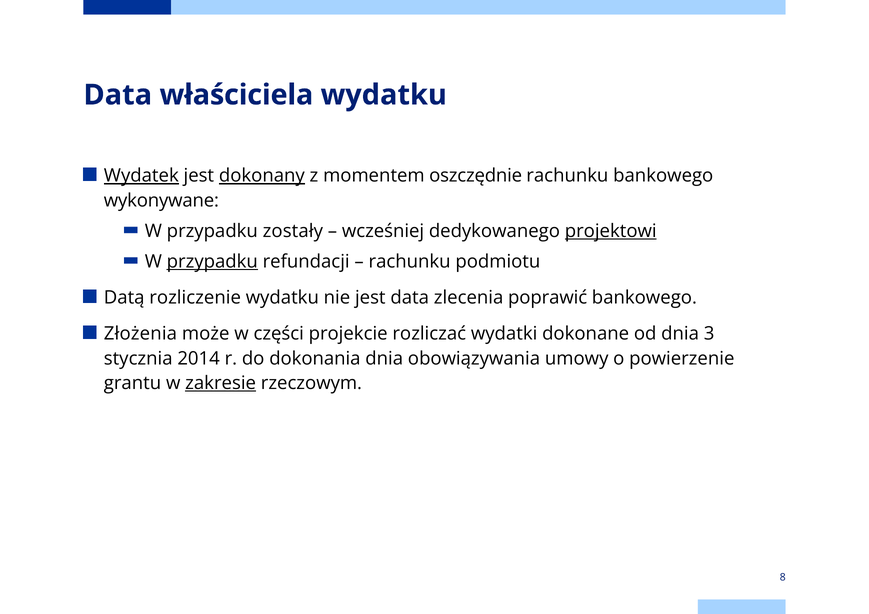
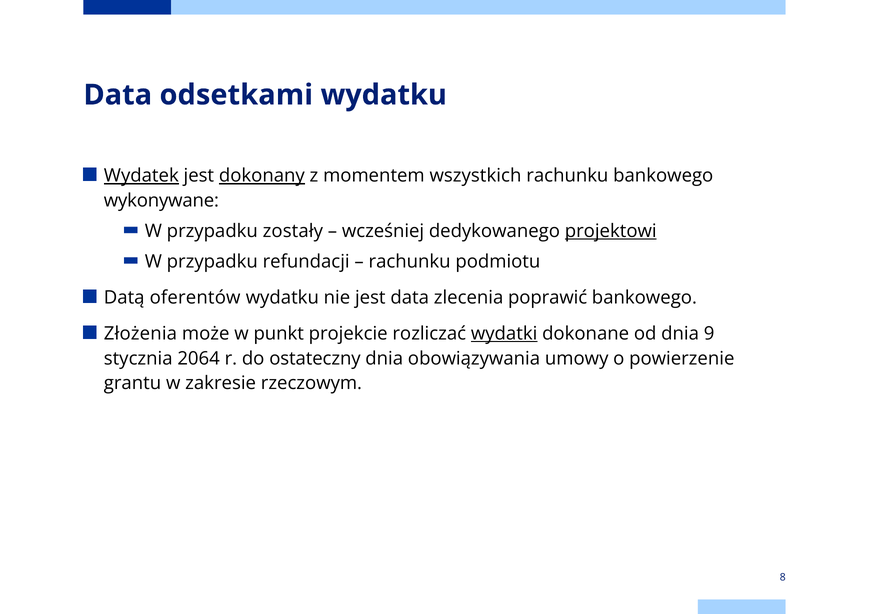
właściciela: właściciela -> odsetkami (236, 95)
oszczędnie: oszczędnie -> wszystkich (475, 176)
przypadku underline: present -> none (212, 262)
rozliczenie: rozliczenie -> oferentów (195, 298)
części: części -> punkt (279, 334)
wydatki underline: none -> present (504, 334)
3: 3 -> 9 (709, 334)
2014: 2014 -> 2064 (199, 359)
dokonania: dokonania -> ostateczny (315, 359)
zakresie underline: present -> none (221, 383)
